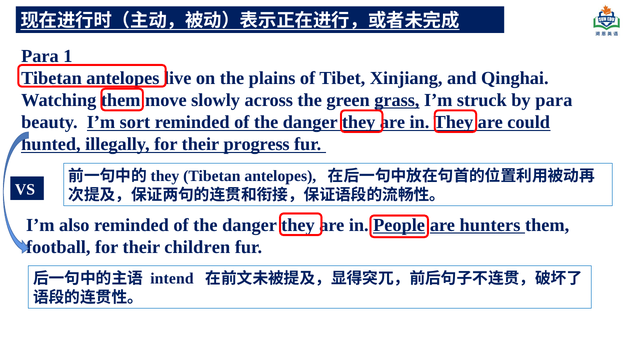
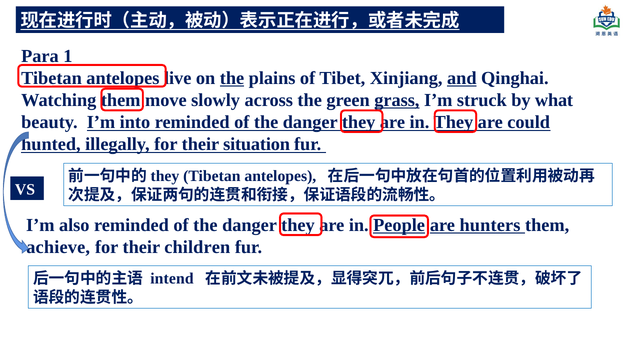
the underline: none -> present (232, 78)
and underline: none -> present (462, 78)
by para: para -> what (554, 100)
sort: sort -> into (135, 122)
progress: progress -> situation (257, 144)
football: football -> achieve (58, 247)
